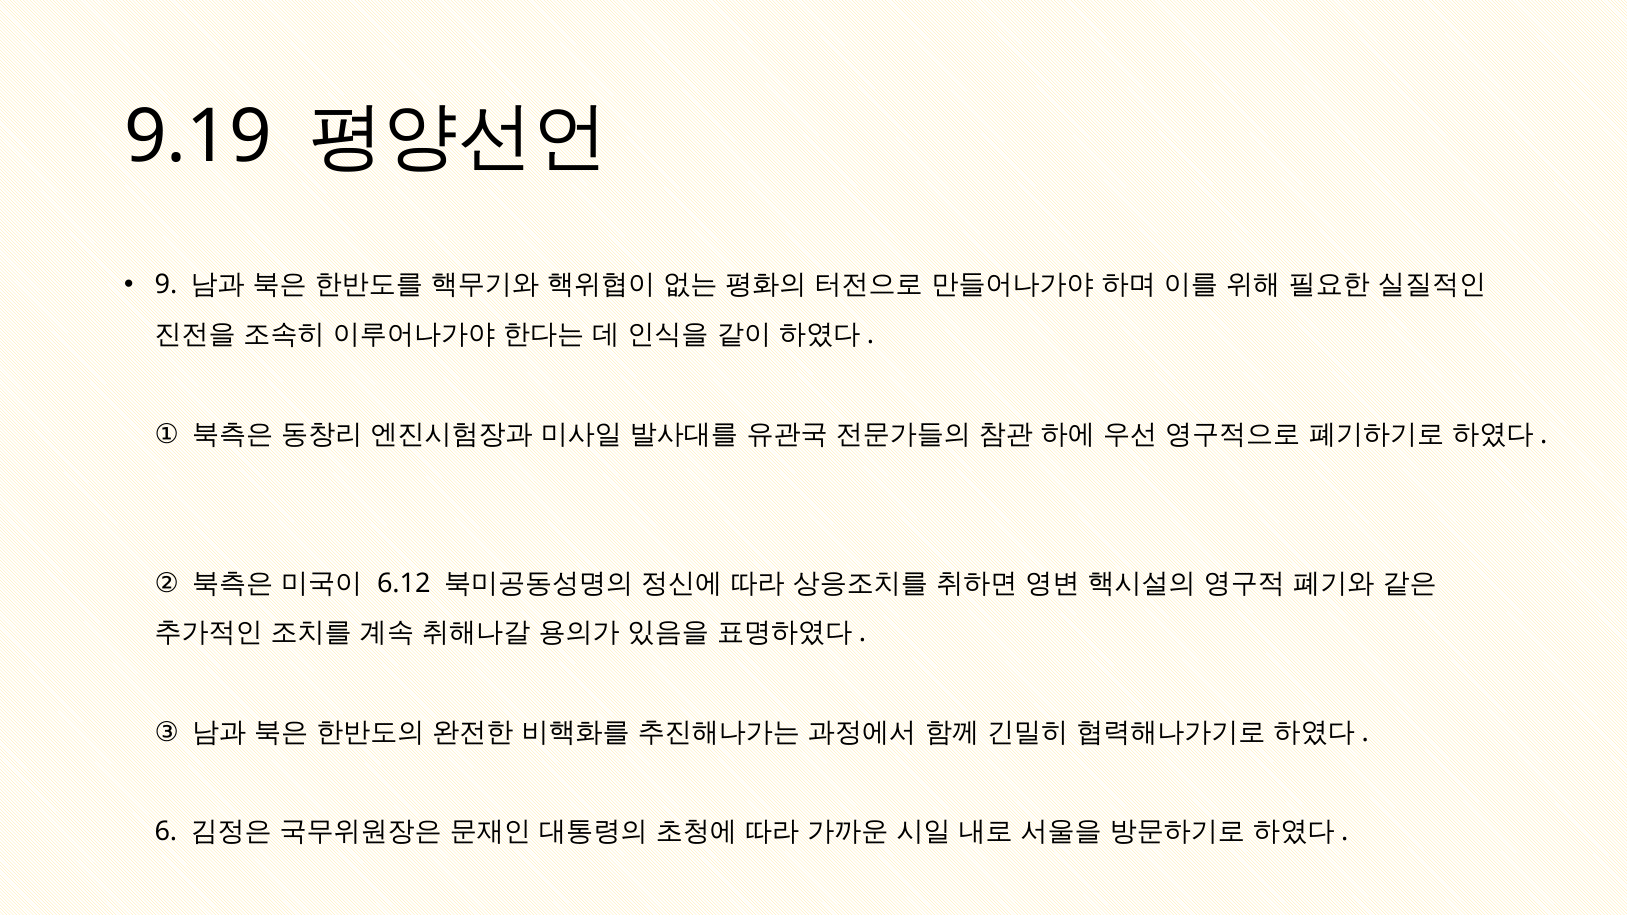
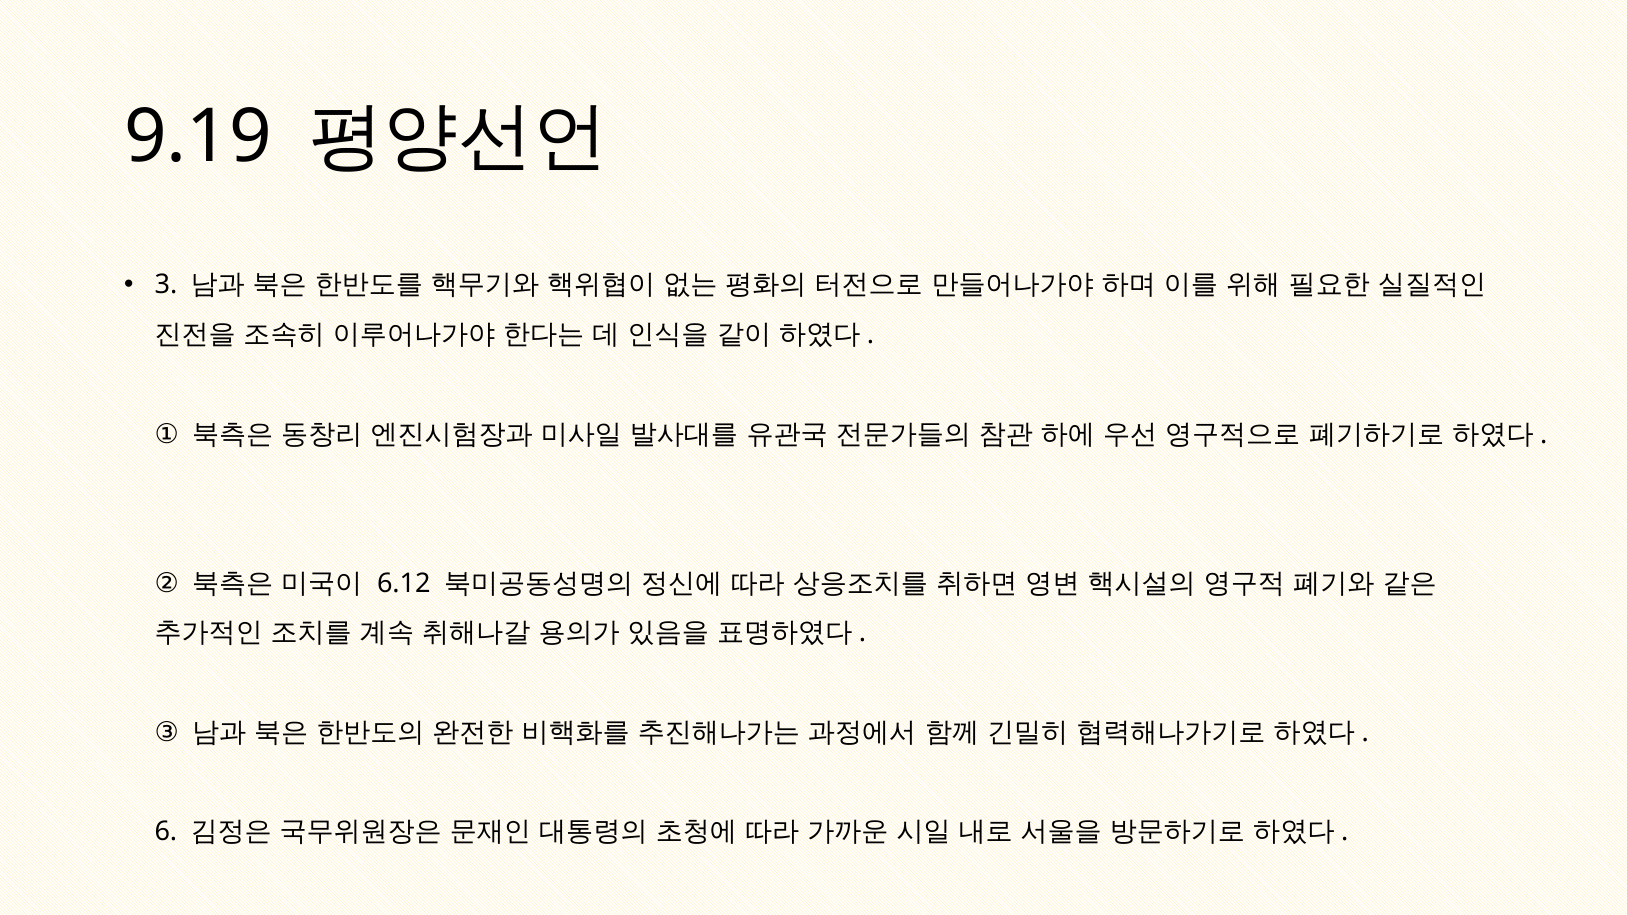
9: 9 -> 3 (166, 285)
